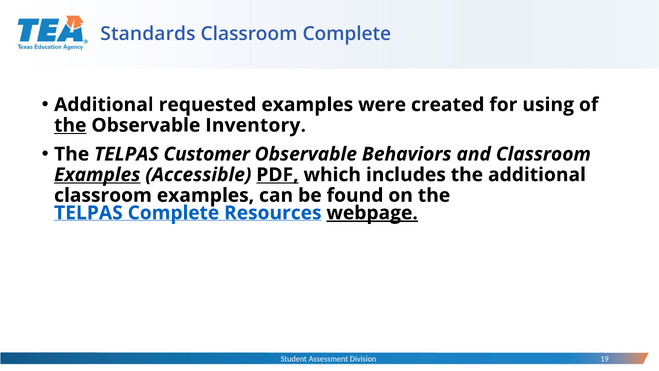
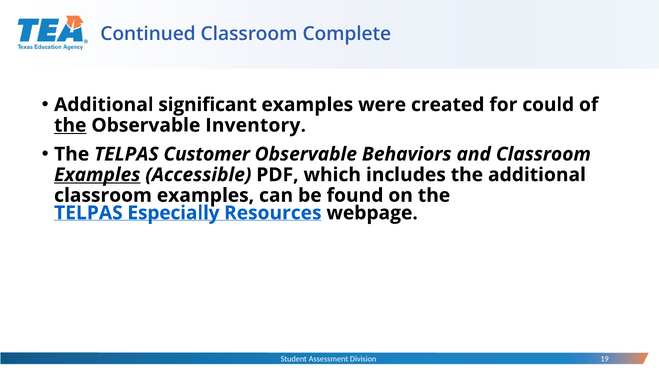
Standards: Standards -> Continued (148, 34)
requested: requested -> significant (208, 105)
using: using -> could (548, 105)
PDF underline: present -> none (277, 175)
TELPAS Complete: Complete -> Especially (173, 213)
webpage underline: present -> none (372, 213)
